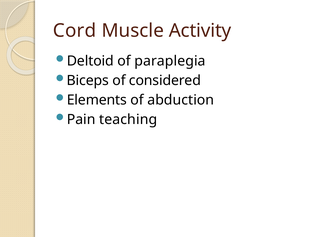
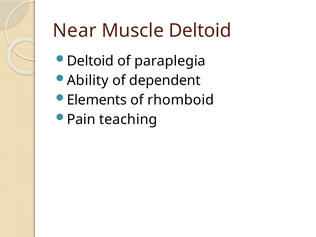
Cord: Cord -> Near (75, 31)
Muscle Activity: Activity -> Deltoid (200, 31)
Biceps: Biceps -> Ability (88, 80)
considered: considered -> dependent (165, 80)
abduction: abduction -> rhomboid (181, 100)
